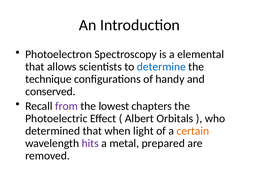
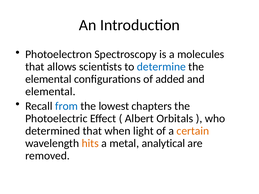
elemental: elemental -> molecules (201, 54)
technique: technique -> elemental (48, 79)
handy: handy -> added (170, 79)
conserved: conserved -> elemental (50, 92)
from colour: purple -> blue (67, 106)
hits colour: purple -> orange (90, 143)
prepared: prepared -> analytical (163, 143)
